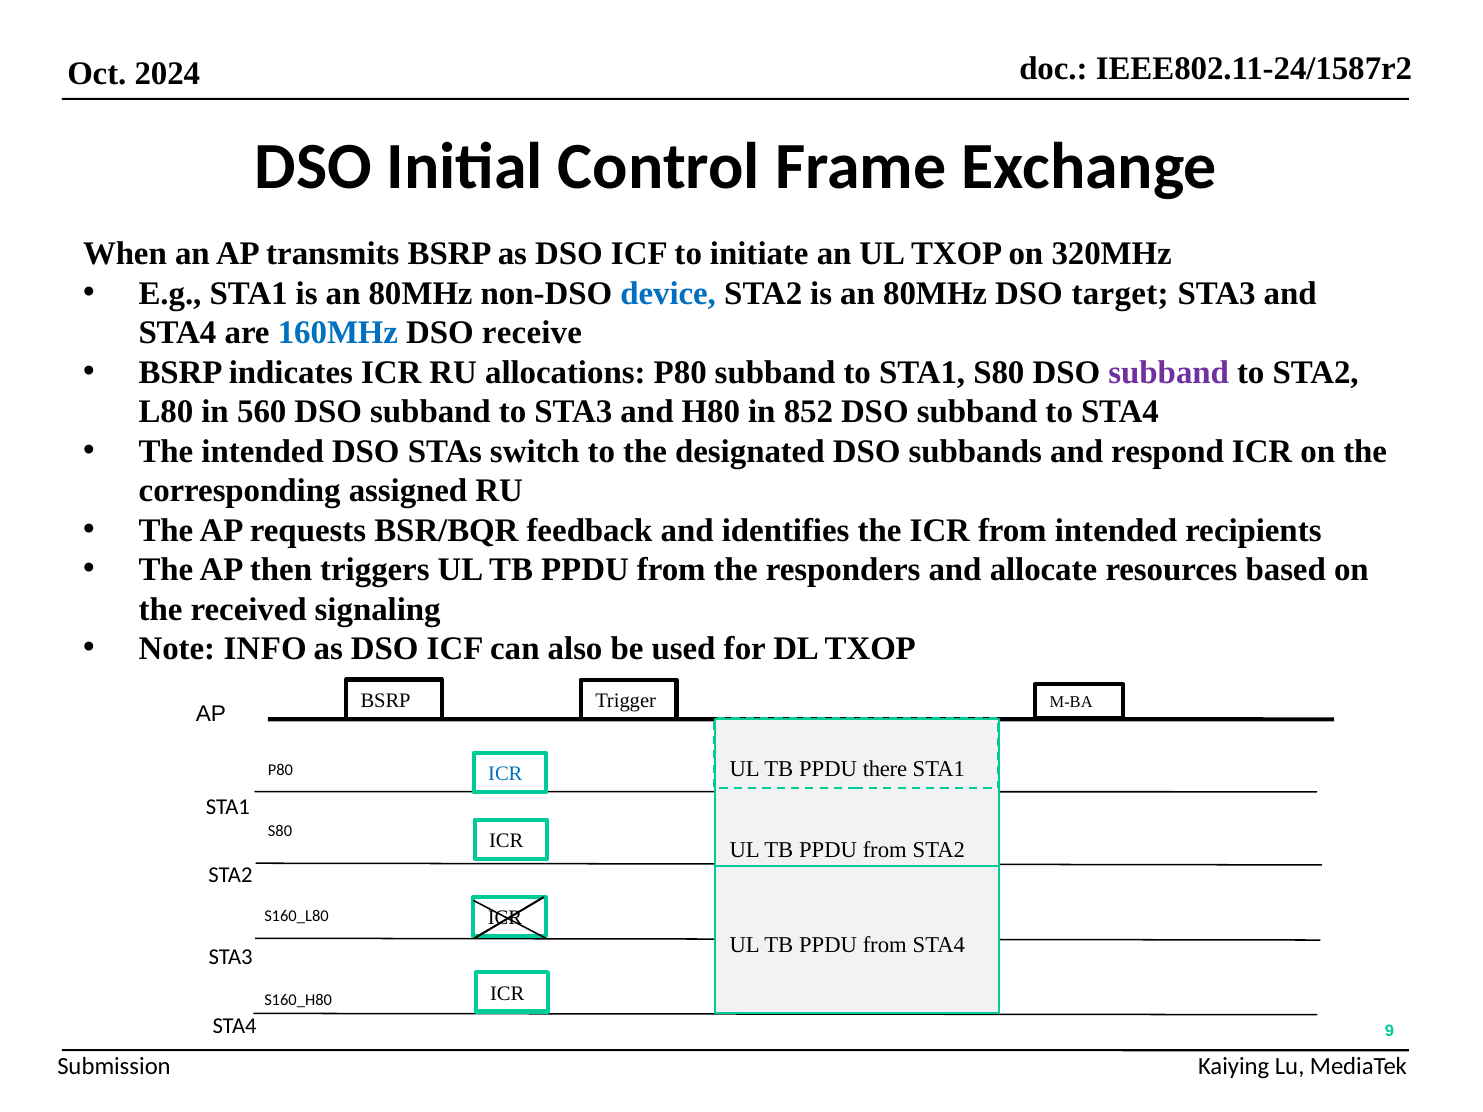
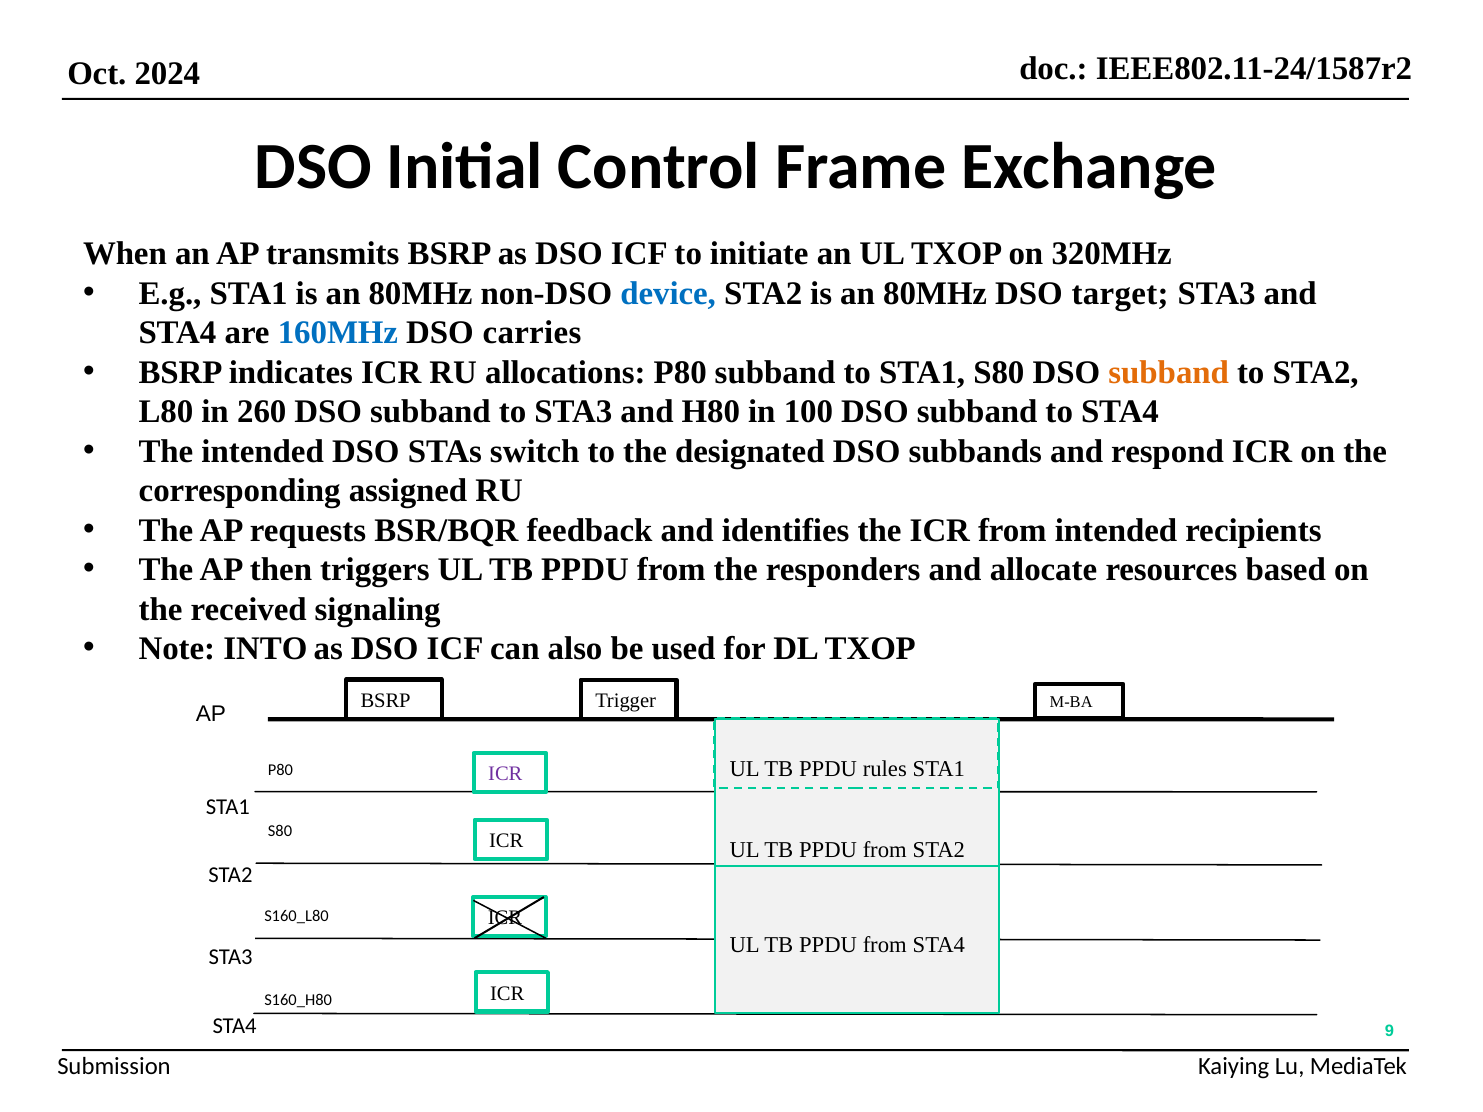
receive: receive -> carries (532, 333)
subband colour: purple -> orange (1169, 372)
560: 560 -> 260 (262, 412)
852: 852 -> 100 (808, 412)
INFO: INFO -> INTO (265, 649)
there: there -> rules (885, 769)
ICR colour: blue -> purple (505, 774)
